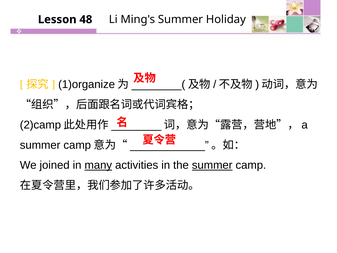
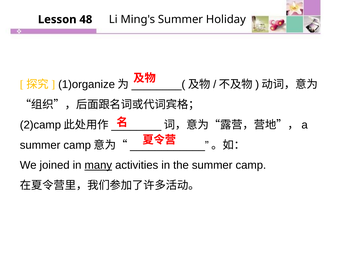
summer underline: present -> none (212, 165)
